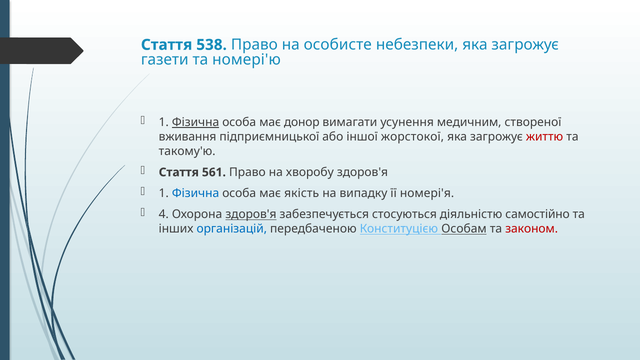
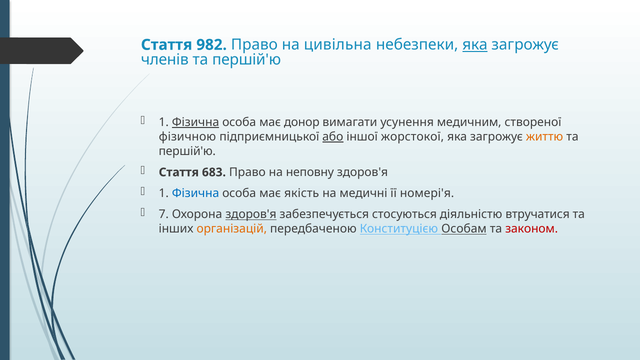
538: 538 -> 982 (212, 45)
особисте: особисте -> цивільна (338, 45)
яка underline: none -> present (475, 45)
газети: газети -> членів (165, 60)
номері'ю: номері'ю -> першій'ю (247, 60)
вживання: вживання -> фізичною (187, 137)
або underline: none -> present (333, 137)
життю colour: red -> orange (545, 137)
такому'ю: такому'ю -> першій'ю (187, 151)
561: 561 -> 683 (214, 172)
хворобу: хворобу -> неповну (310, 172)
випадку: випадку -> медичні (363, 193)
4: 4 -> 7 (164, 214)
самостійно: самостійно -> втручатися (538, 214)
організацій colour: blue -> orange (232, 229)
